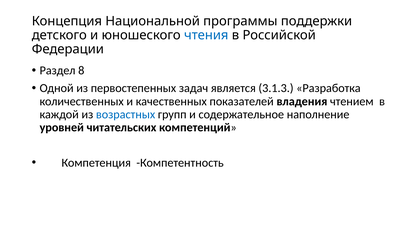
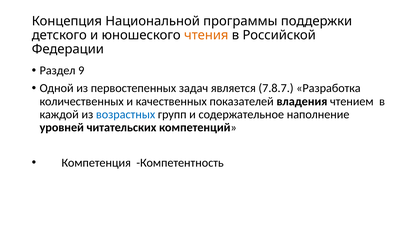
чтения colour: blue -> orange (206, 35)
8: 8 -> 9 (81, 71)
3.1.3: 3.1.3 -> 7.8.7 (276, 88)
